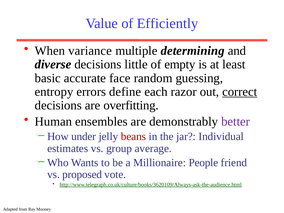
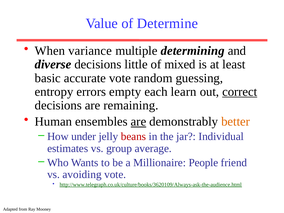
Efficiently: Efficiently -> Determine (167, 23)
empty: empty -> mixed (180, 64)
accurate face: face -> vote (120, 78)
define: define -> empty (125, 92)
razor: razor -> learn (184, 92)
overfitting: overfitting -> remaining (131, 105)
are underline: none -> present (138, 121)
better colour: purple -> orange (236, 121)
proposed: proposed -> avoiding (82, 175)
